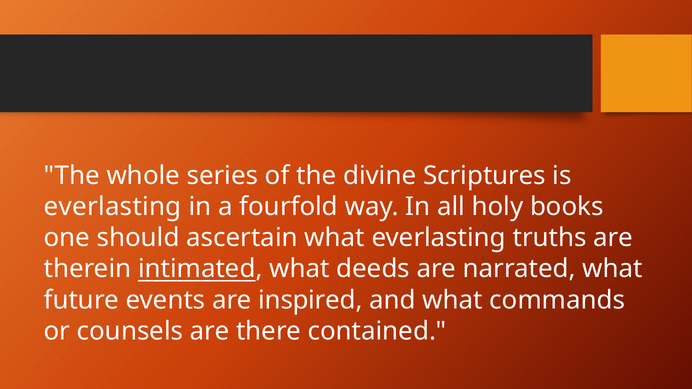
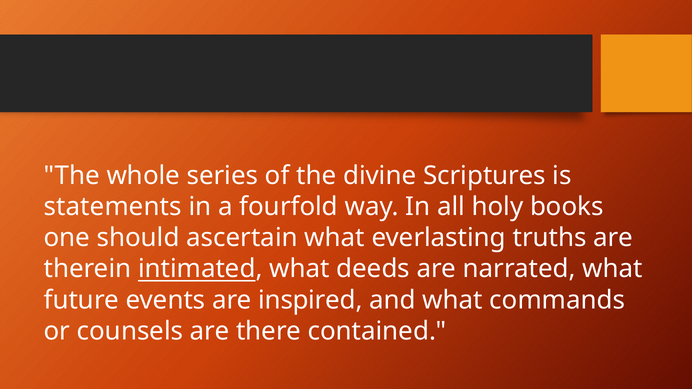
everlasting: everlasting -> statements (113, 207)
